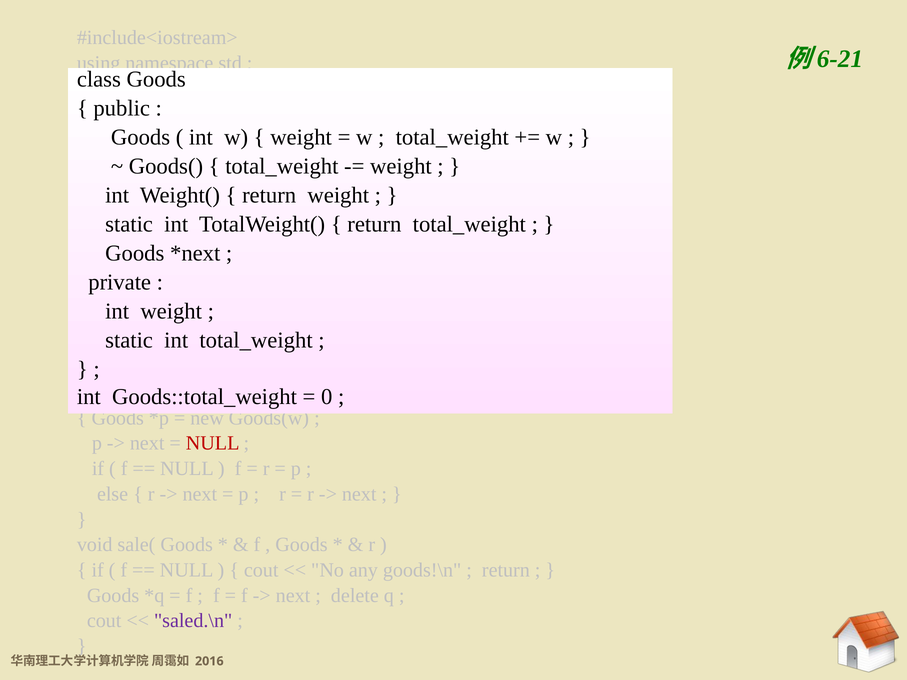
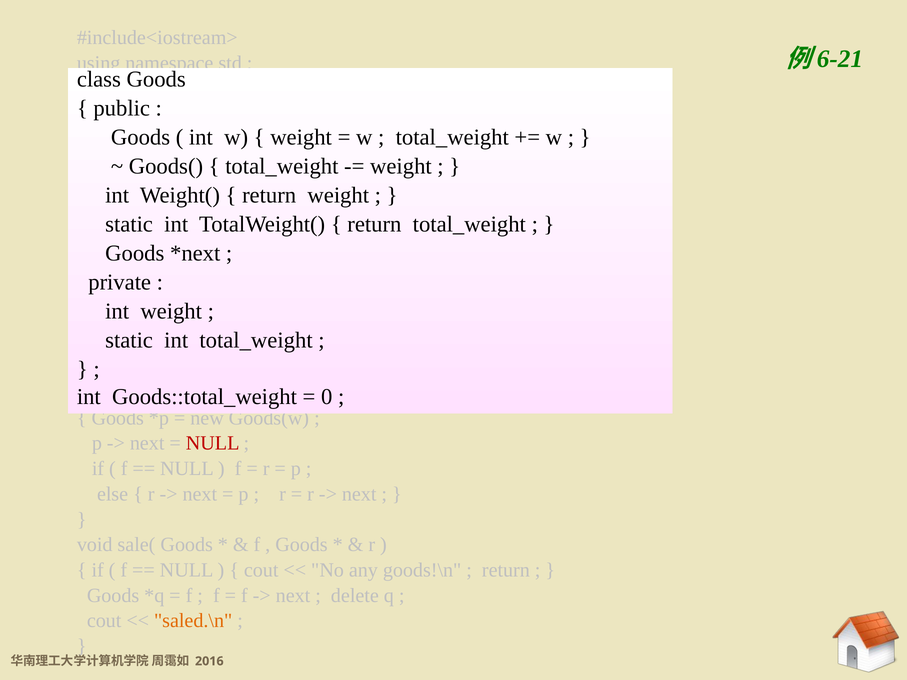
saled.\n colour: purple -> orange (193, 621)
